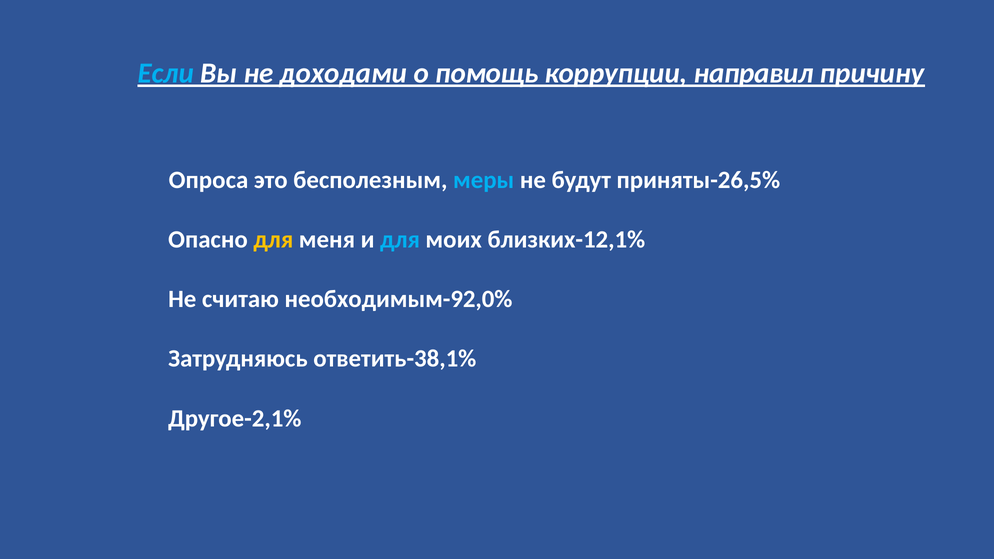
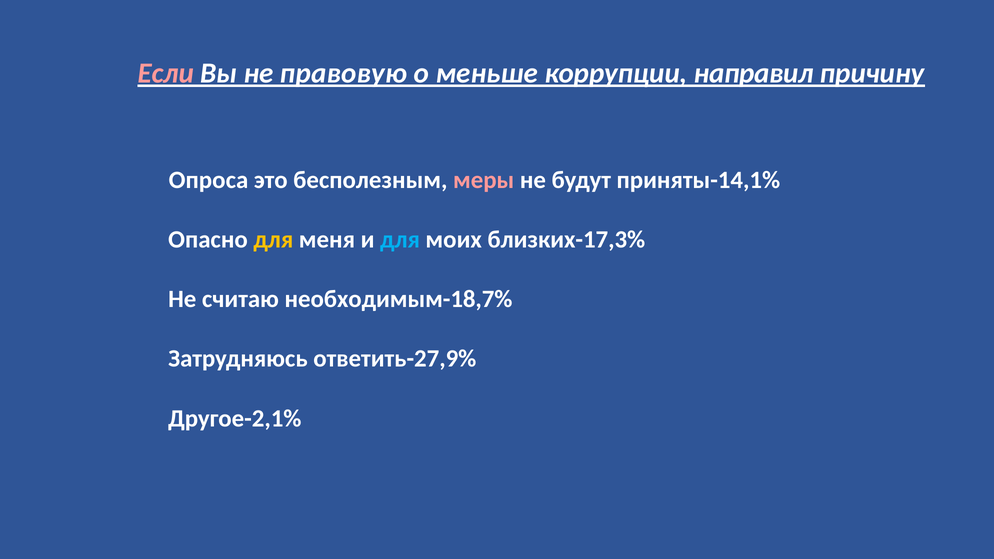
Если colour: light blue -> pink (166, 73)
доходами: доходами -> правовую (343, 73)
помощь: помощь -> меньше (487, 73)
меры colour: light blue -> pink (484, 180)
приняты-26,5%: приняты-26,5% -> приняты-14,1% (698, 180)
близких-12,1%: близких-12,1% -> близких-17,3% (566, 240)
необходимым-92,0%: необходимым-92,0% -> необходимым-18,7% (399, 299)
ответить-38,1%: ответить-38,1% -> ответить-27,9% (395, 359)
